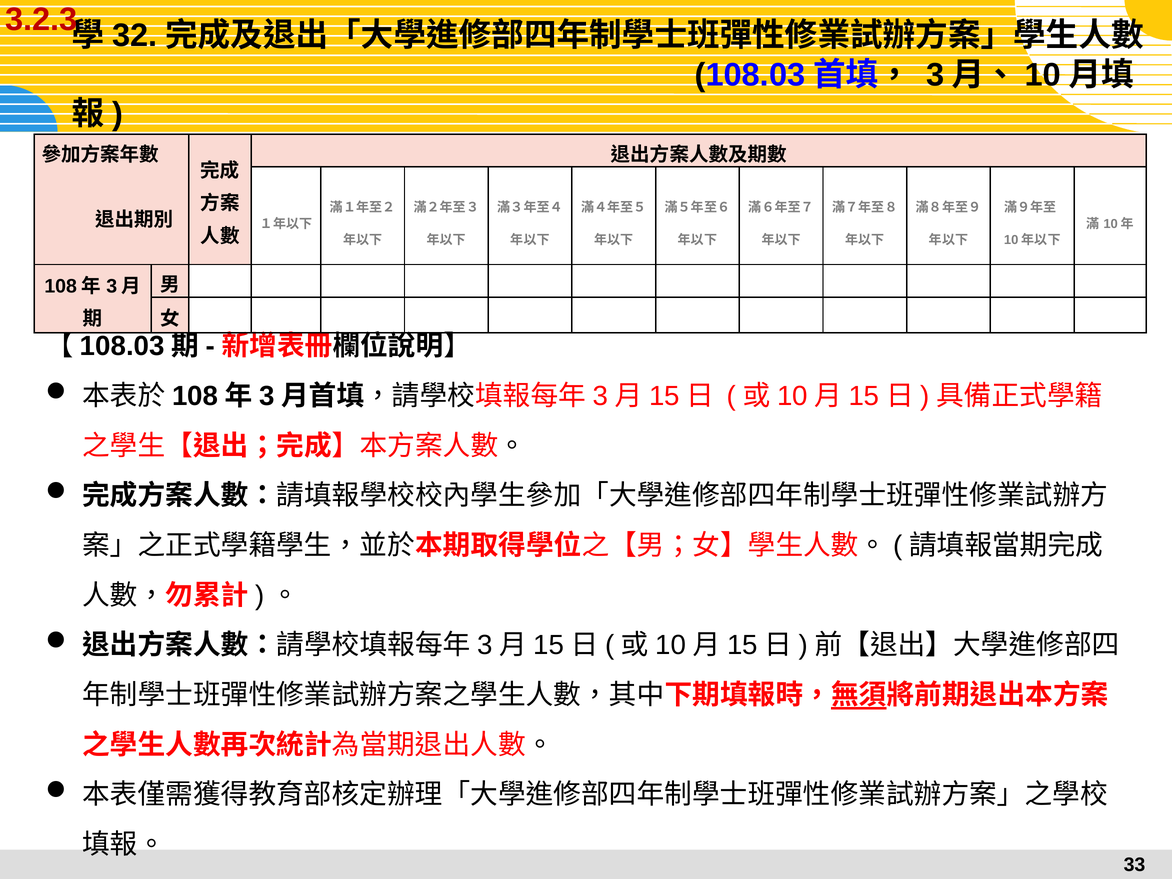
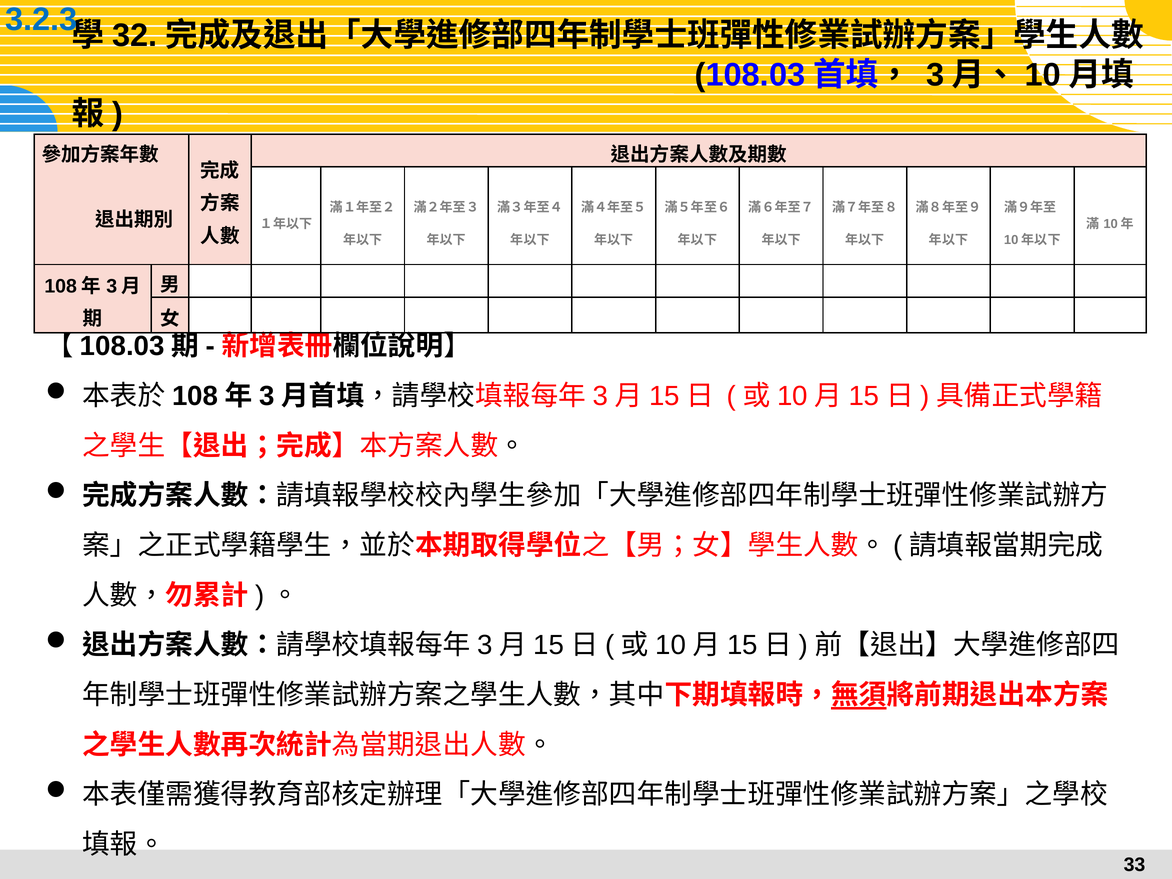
3.2.3 colour: red -> blue (41, 20)
